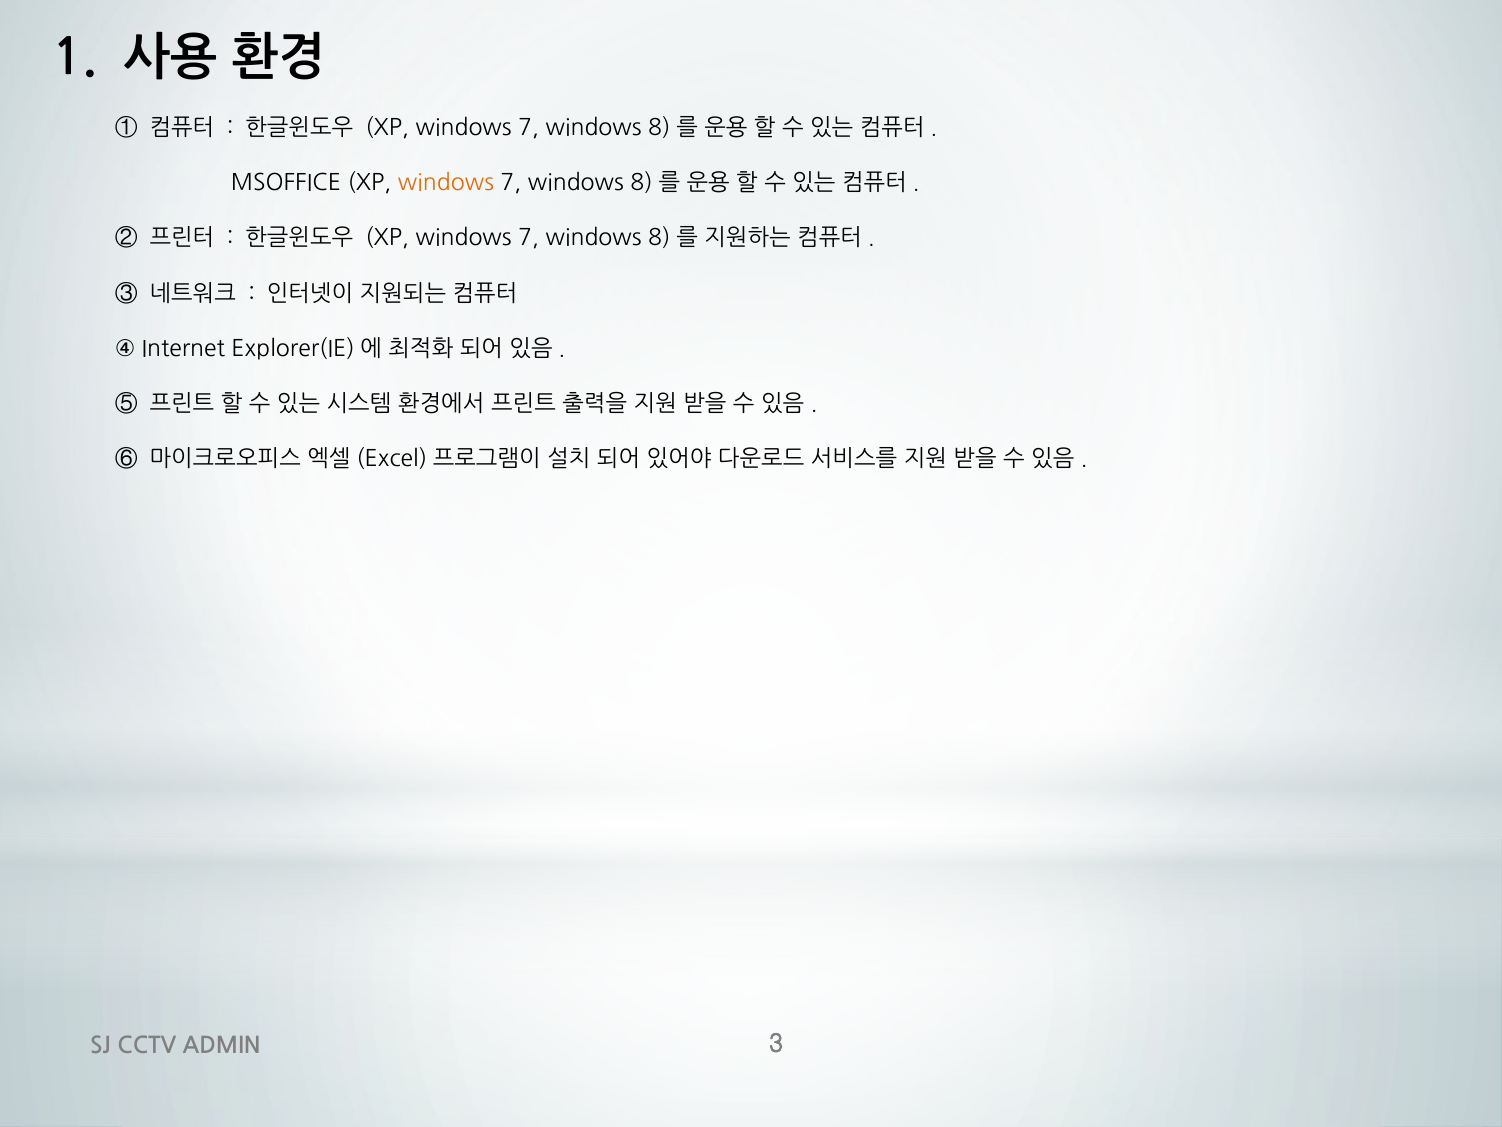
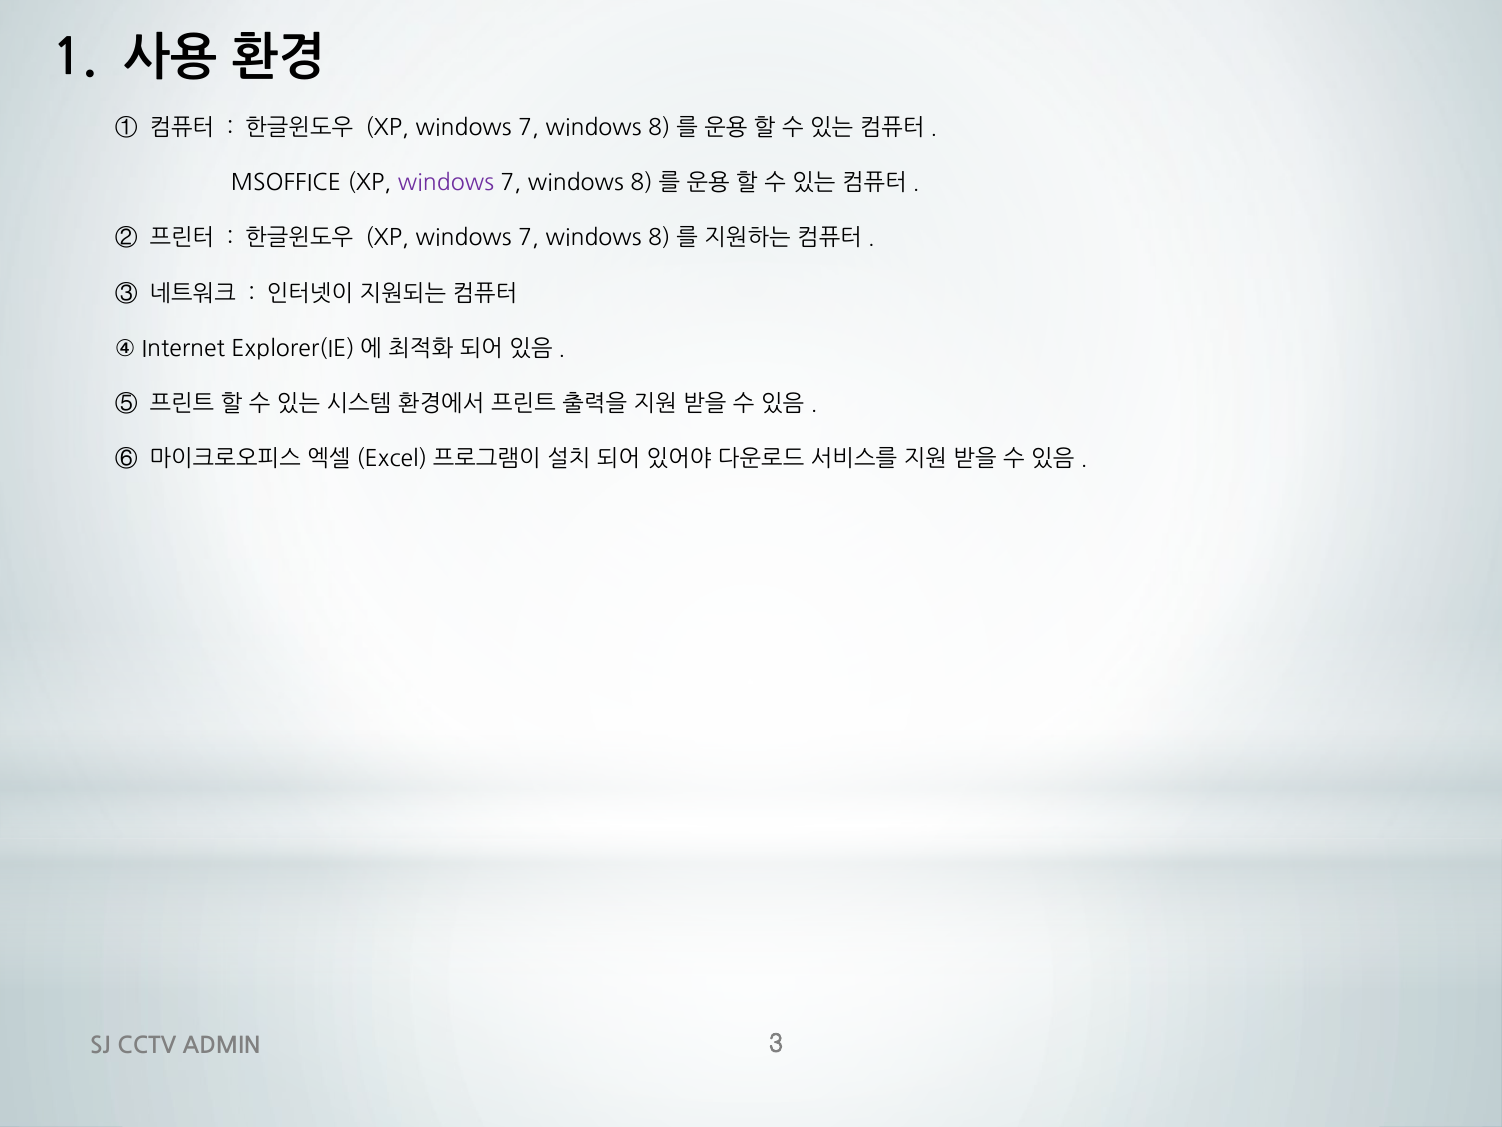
windows colour: orange -> purple (446, 183)
